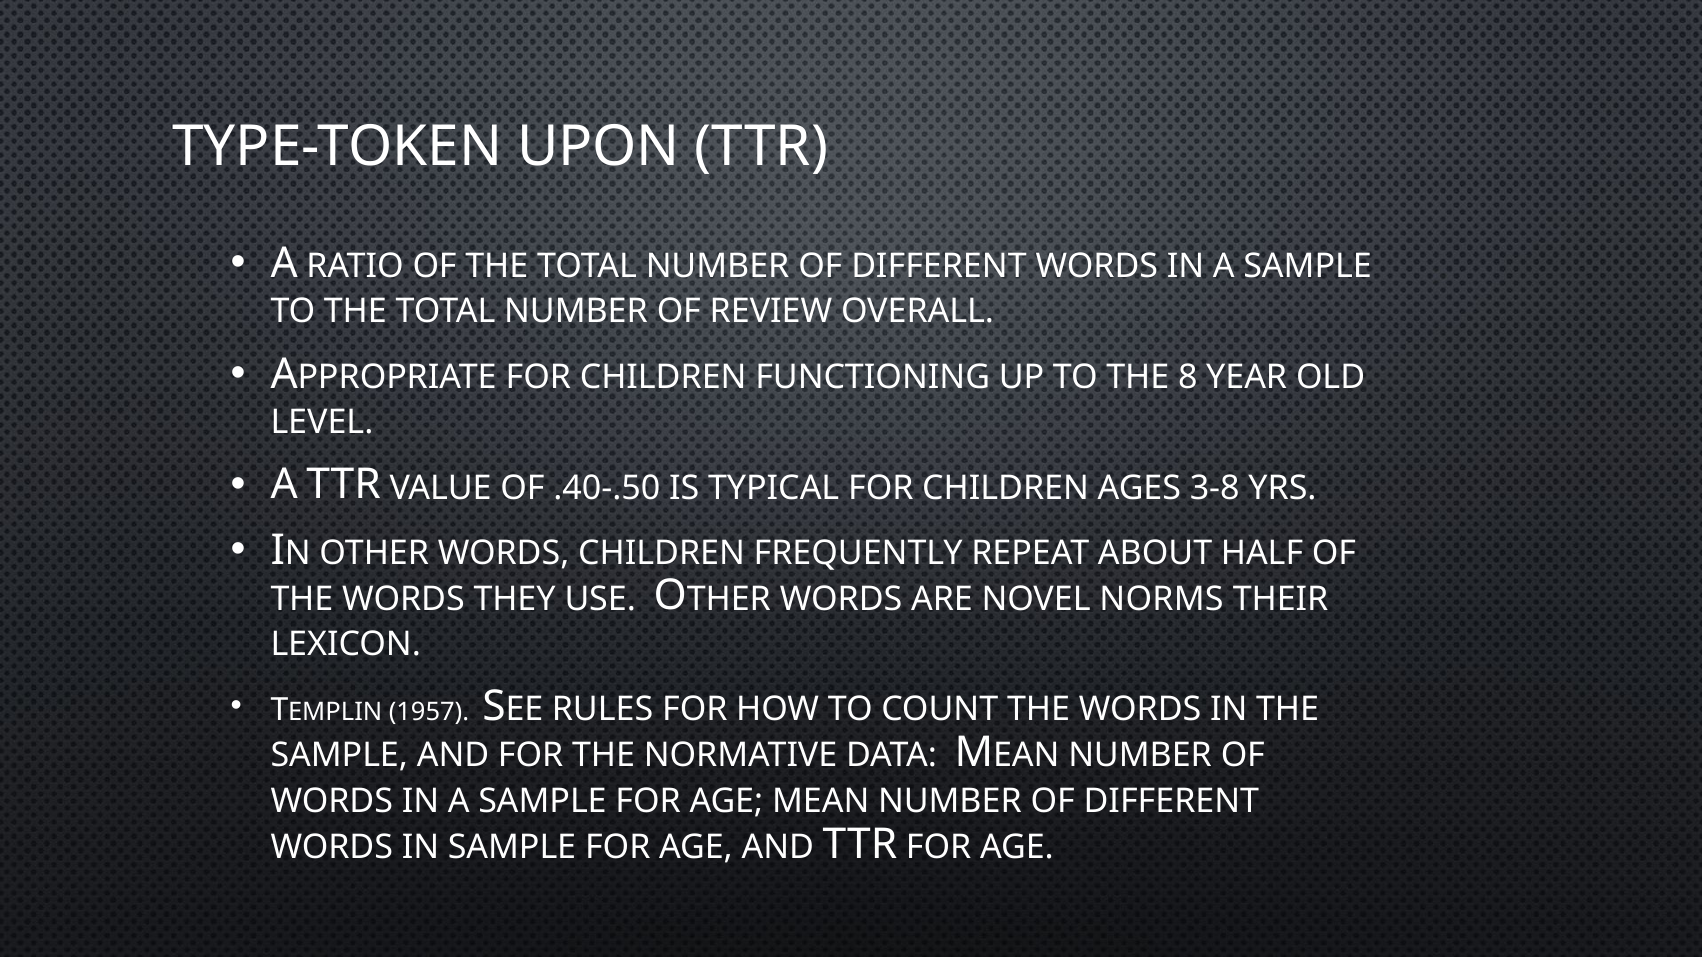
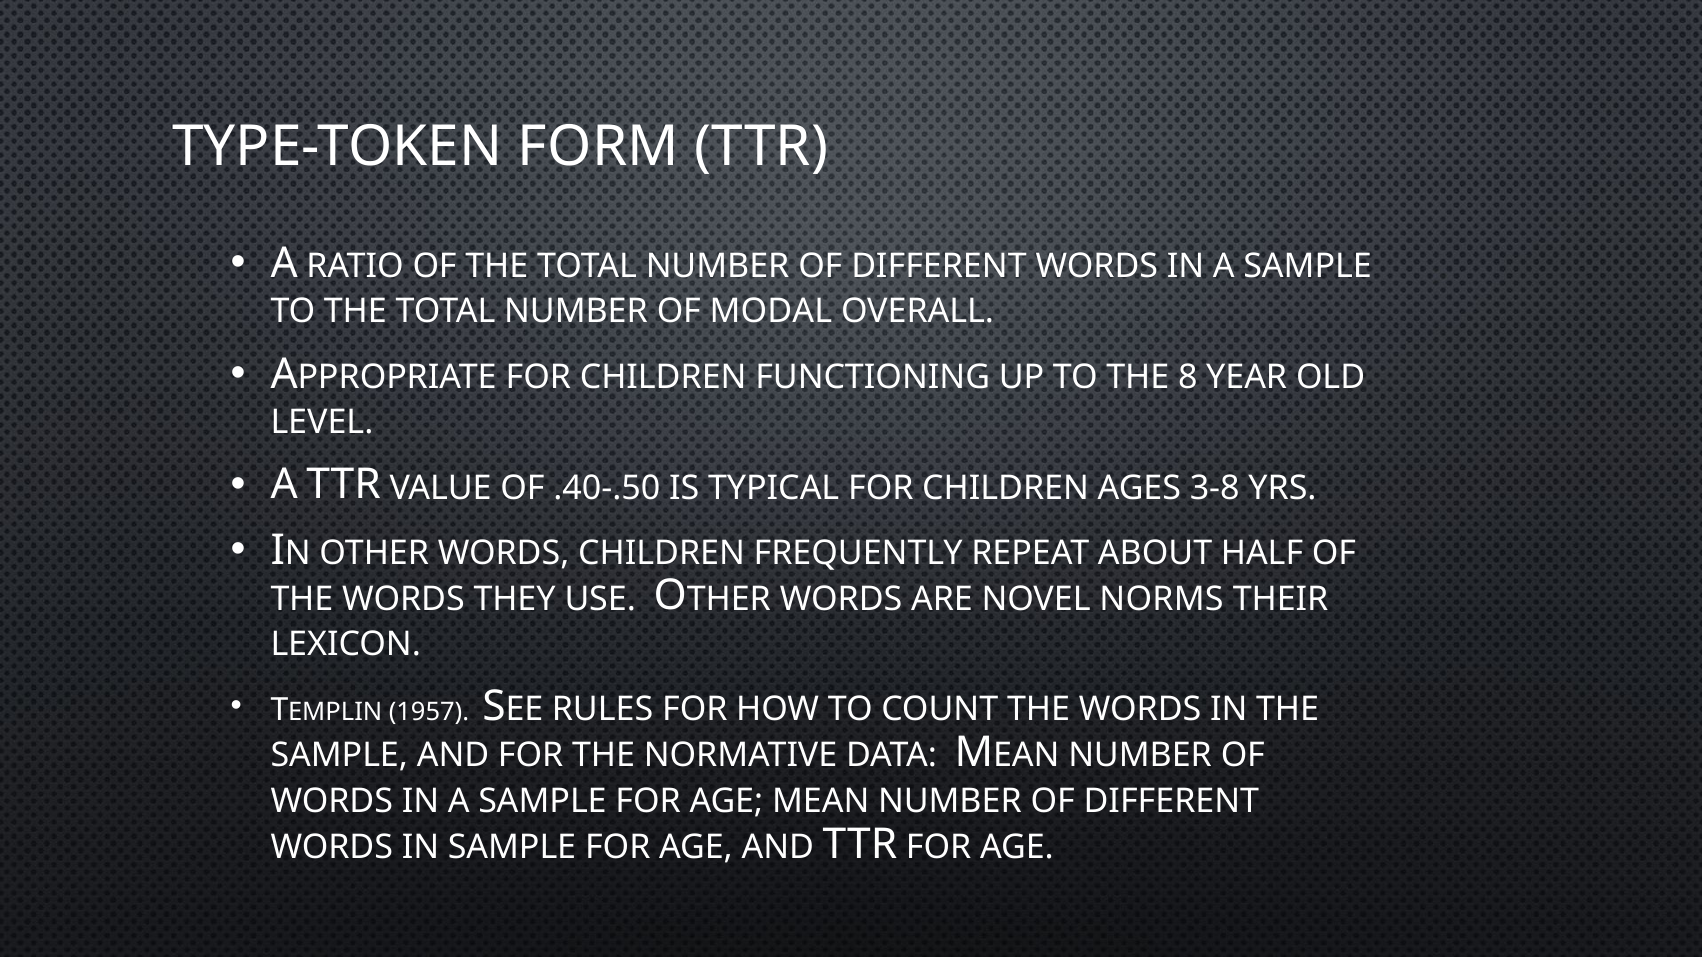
UPON: UPON -> FORM (598, 146)
REVIEW: REVIEW -> MODAL (771, 312)
